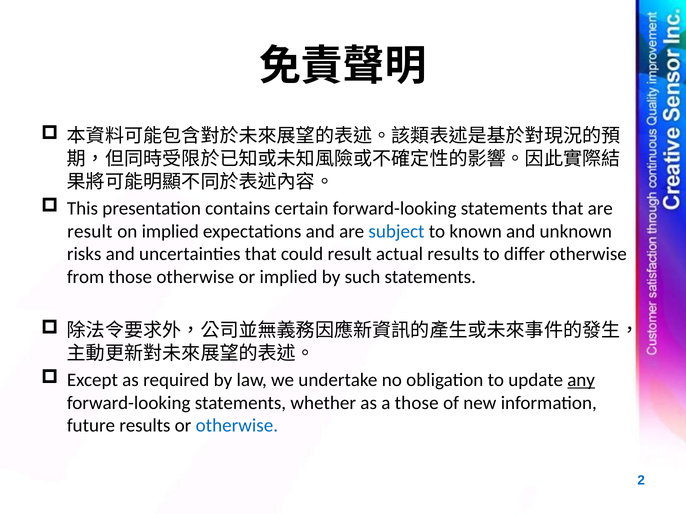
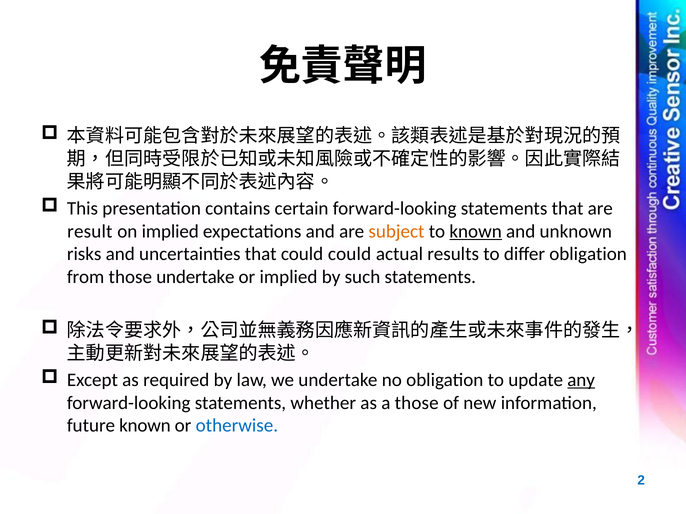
subject colour: blue -> orange (396, 232)
known underline: none -> present (476, 232)
could result: result -> could (350, 254)
differ otherwise: otherwise -> obligation (588, 254)
those otherwise: otherwise -> undertake (195, 277)
future results: results -> known (145, 426)
